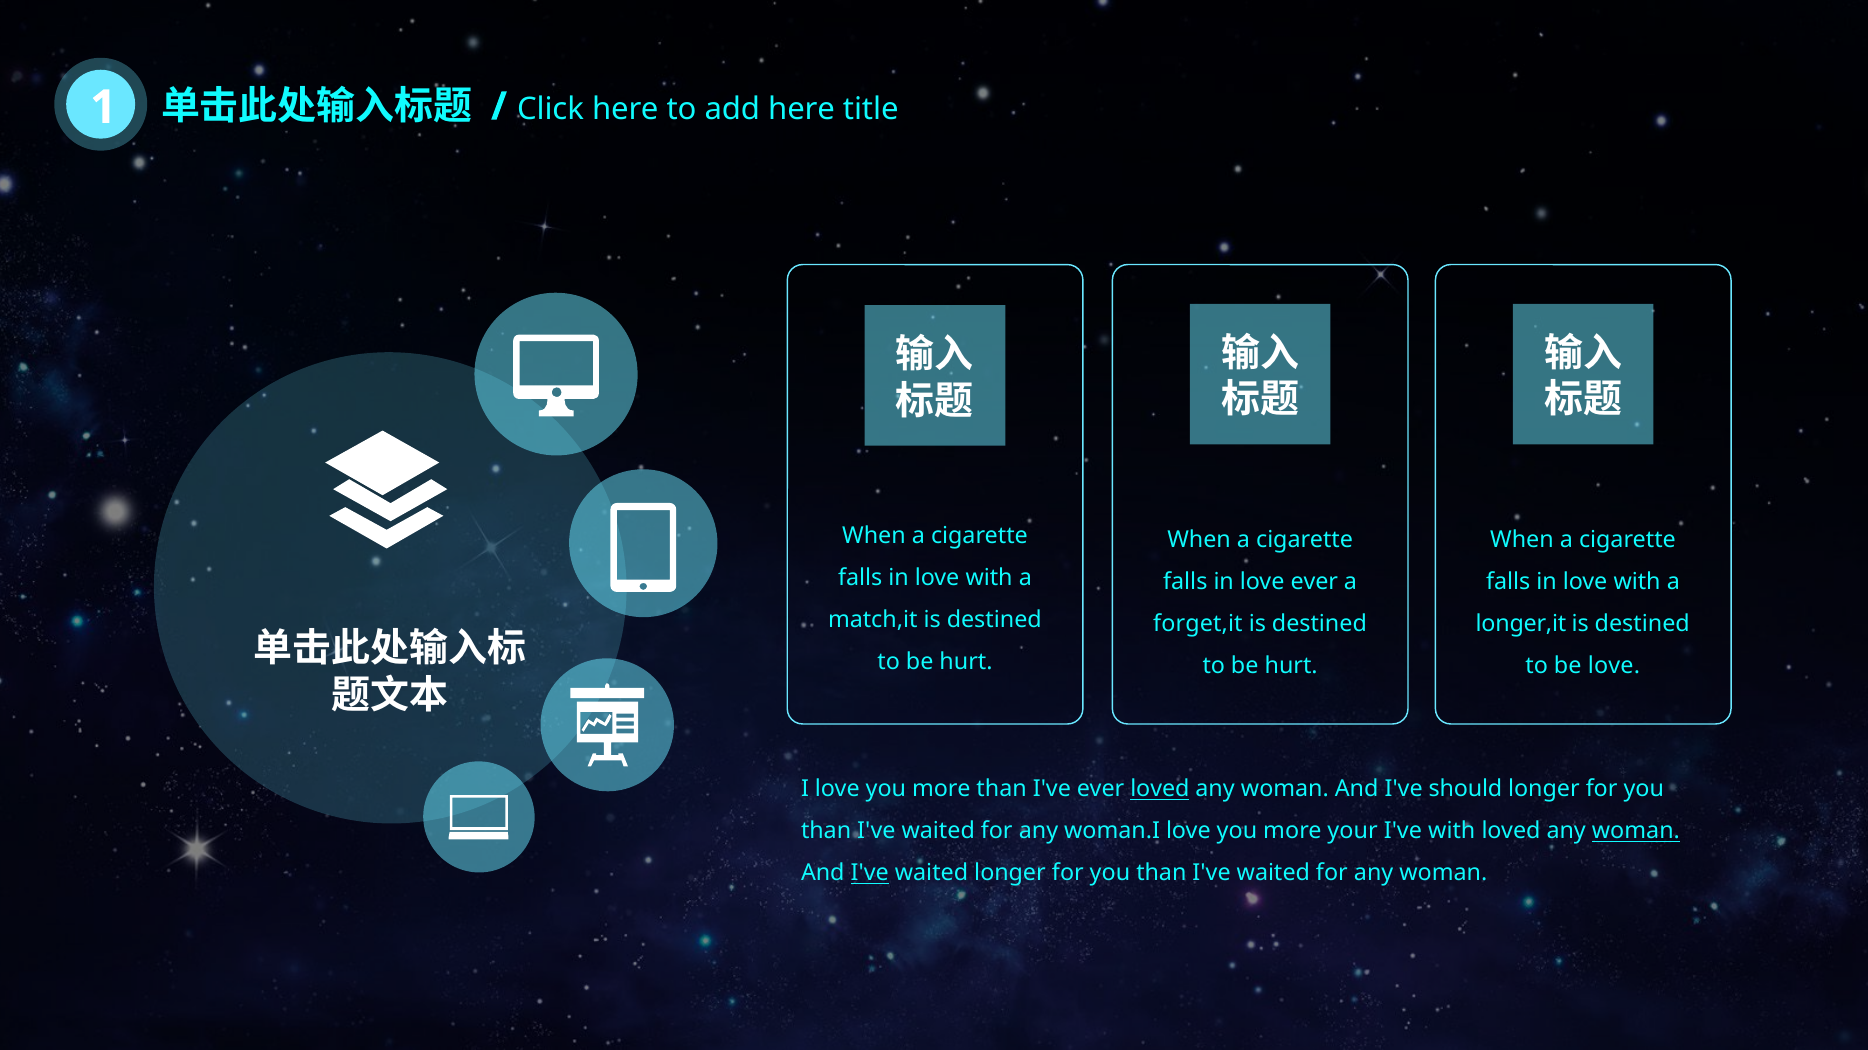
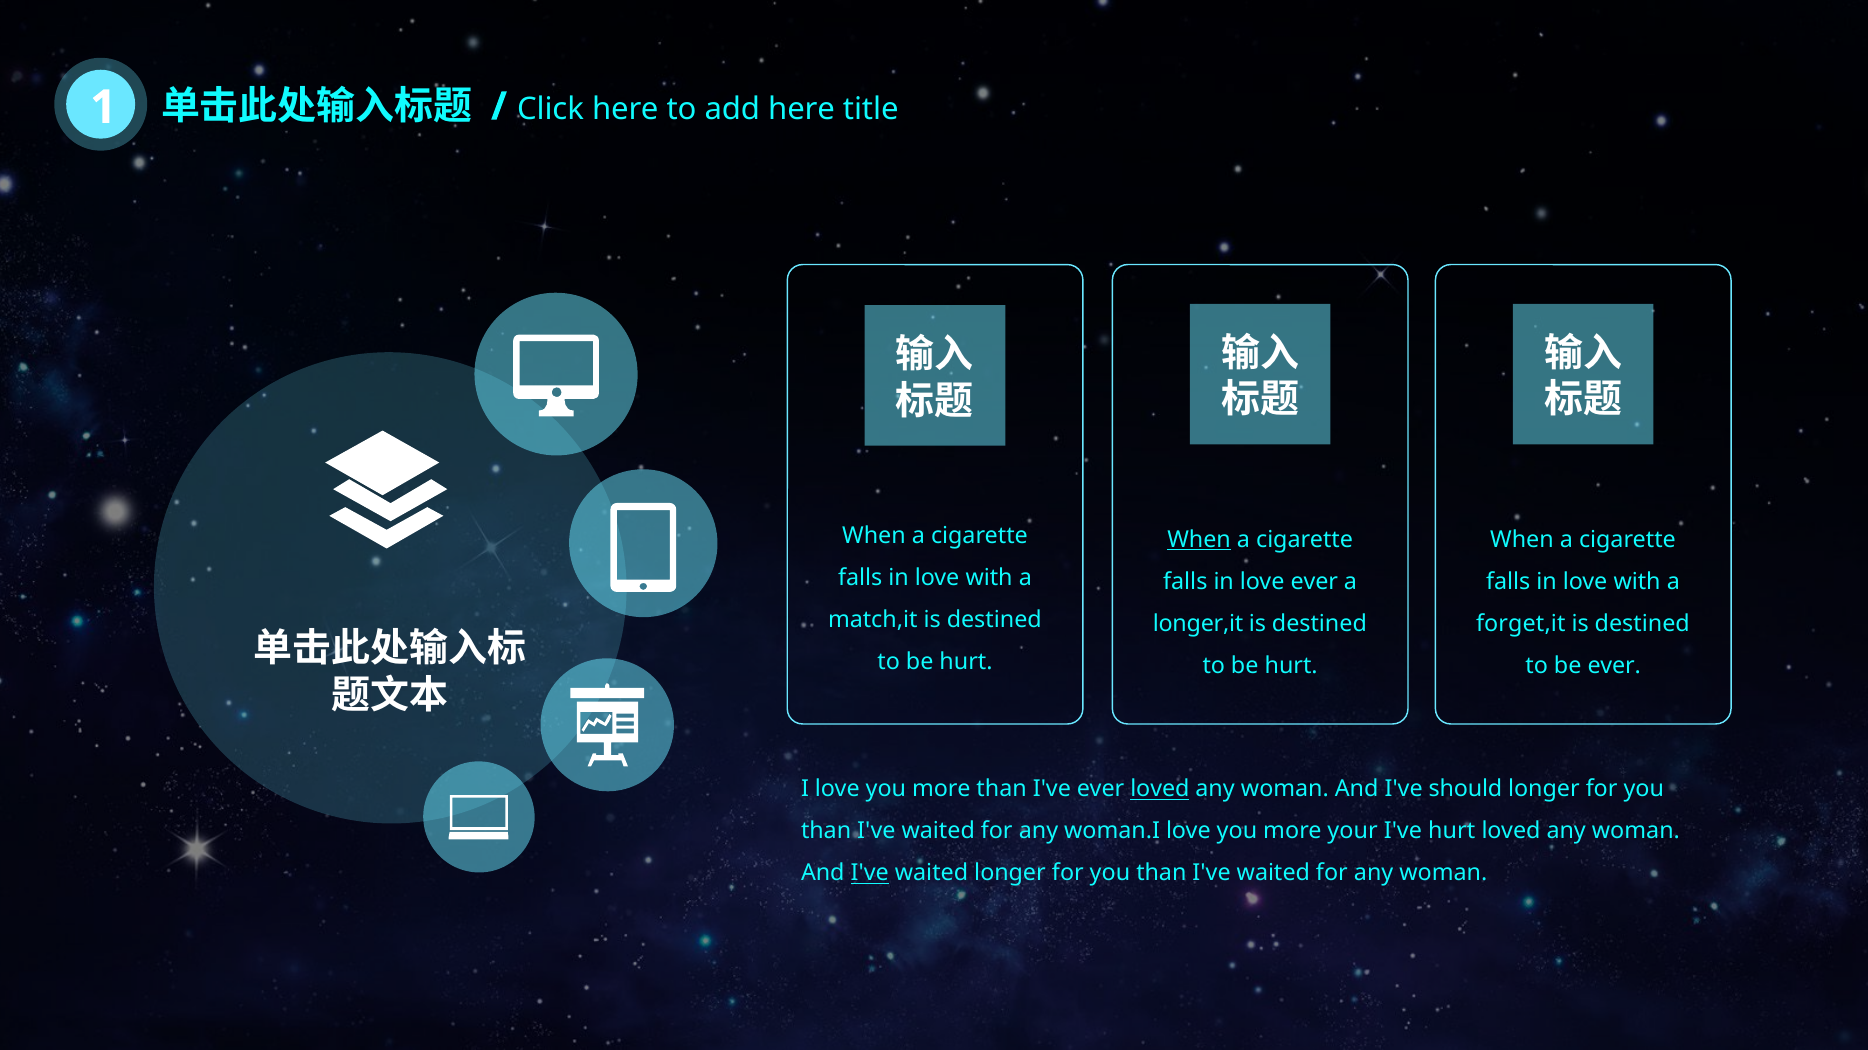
When underline: none -> present (1199, 540)
forget,it: forget,it -> longer,it (1198, 624)
longer,it: longer,it -> forget,it (1521, 624)
be love: love -> ever (1614, 666)
I've with: with -> hurt (1452, 832)
woman underline: present -> none (1636, 832)
